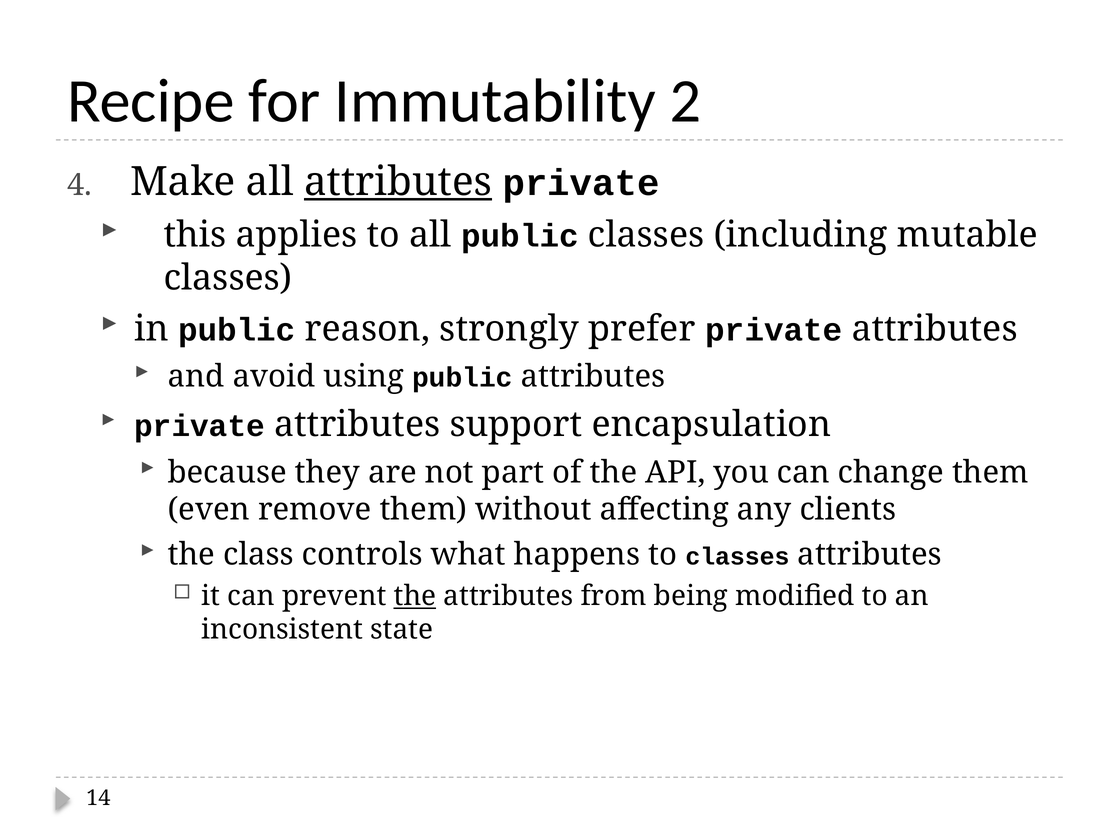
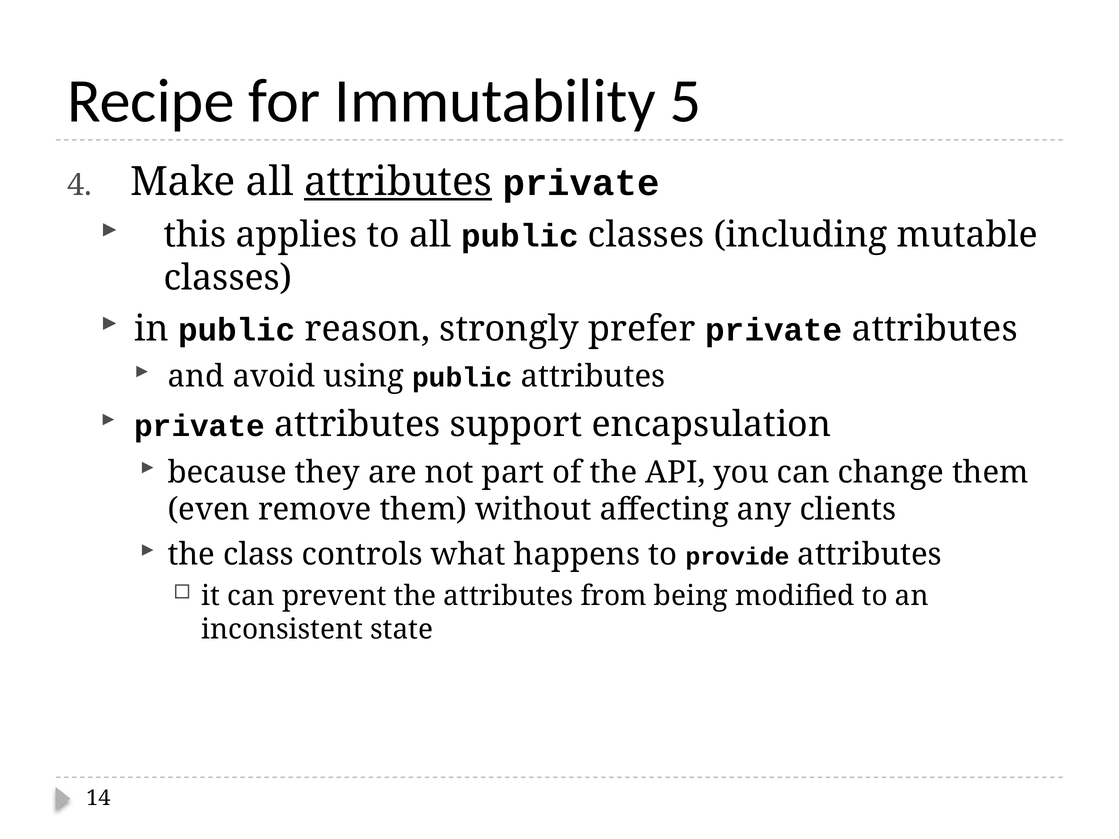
2: 2 -> 5 (685, 101)
to classes: classes -> provide (737, 557)
the underline: present -> none (415, 596)
